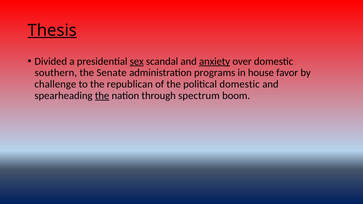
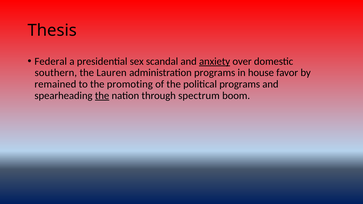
Thesis underline: present -> none (52, 30)
Divided: Divided -> Federal (51, 61)
sex underline: present -> none (137, 61)
Senate: Senate -> Lauren (112, 73)
challenge: challenge -> remained (55, 84)
republican: republican -> promoting (130, 84)
political domestic: domestic -> programs (240, 84)
